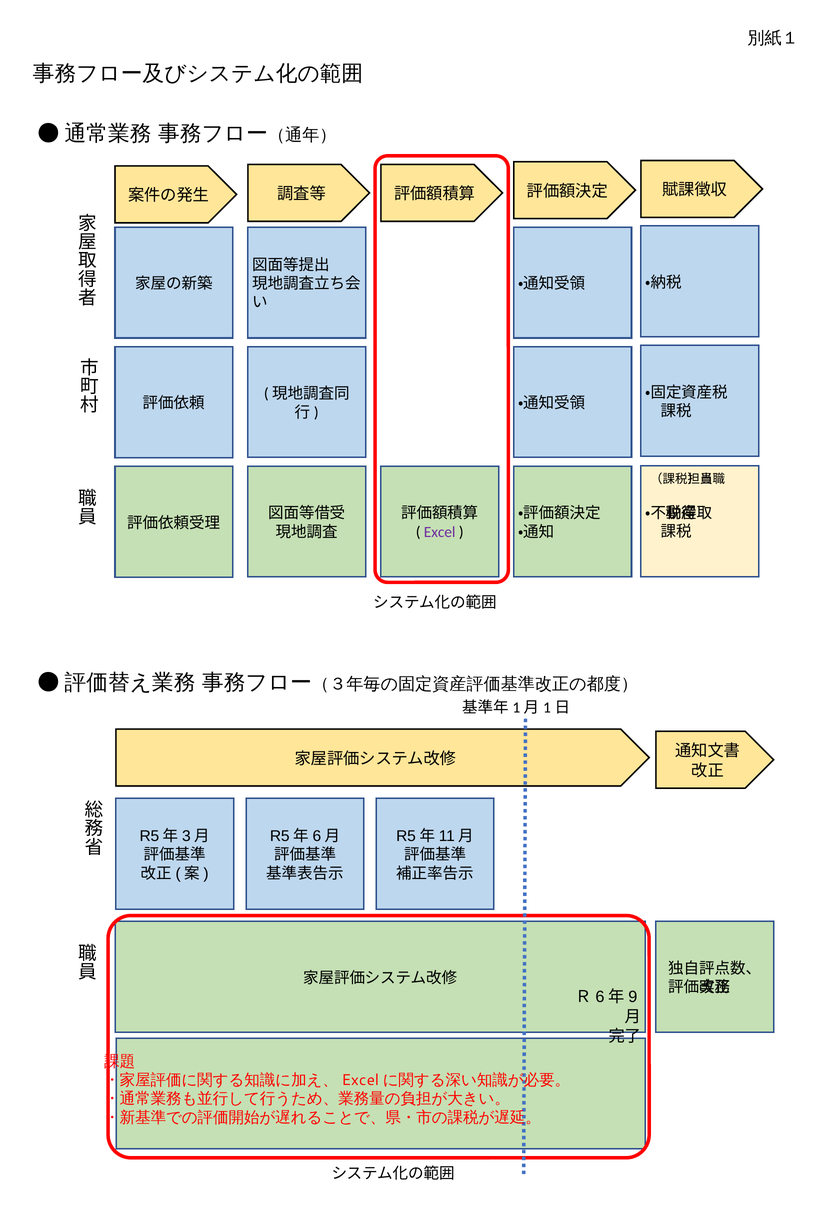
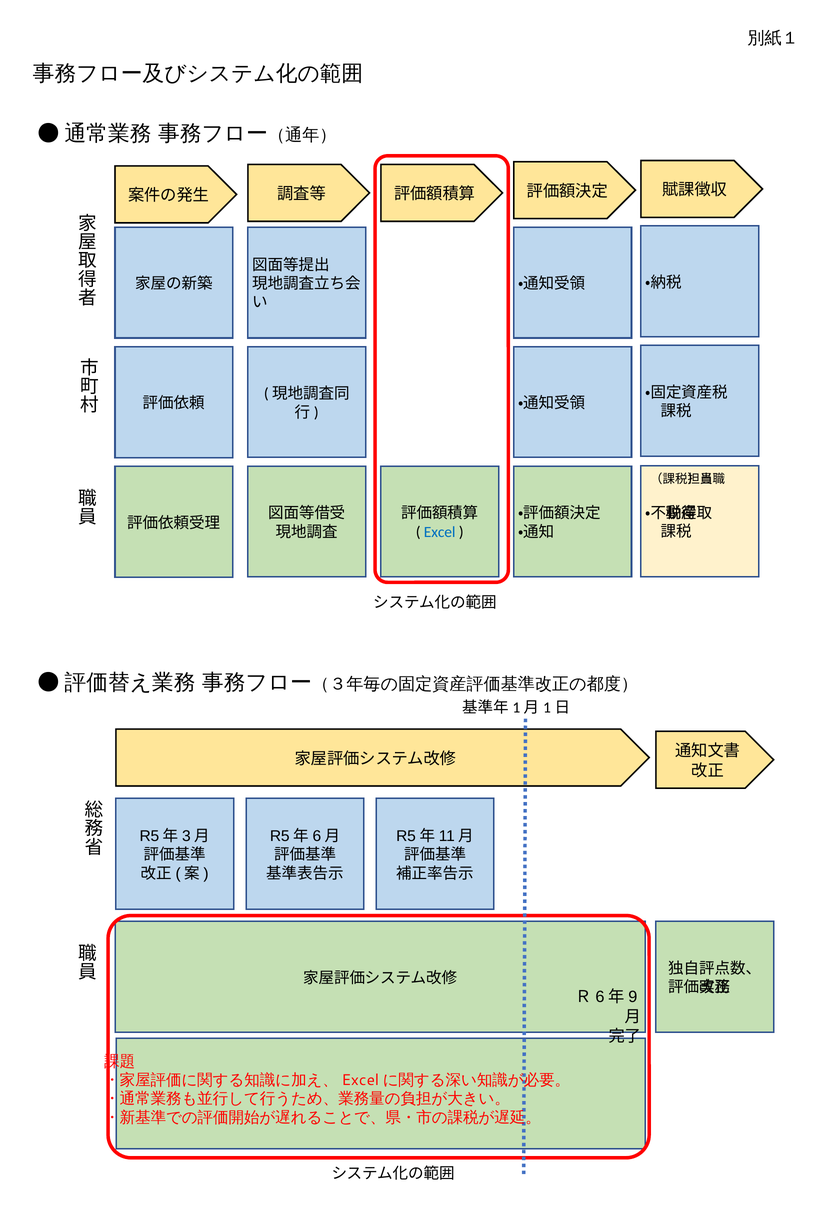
Excel colour: purple -> blue (440, 532)
